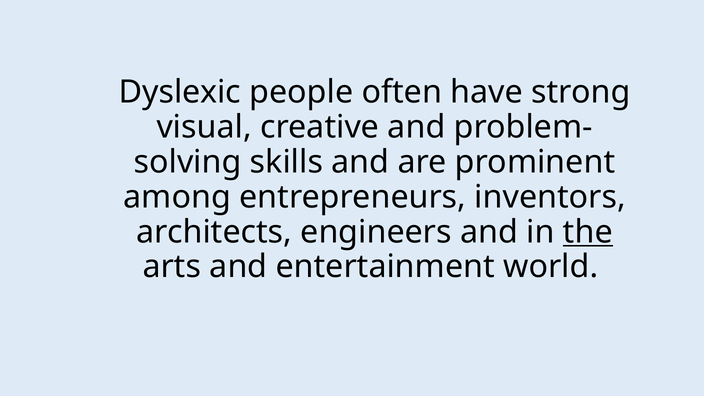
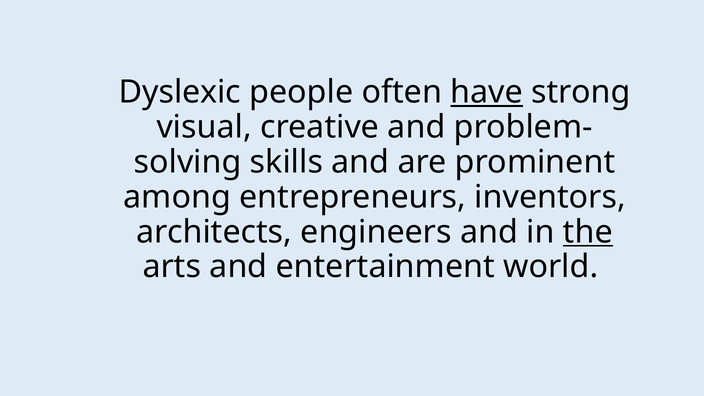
have underline: none -> present (487, 92)
